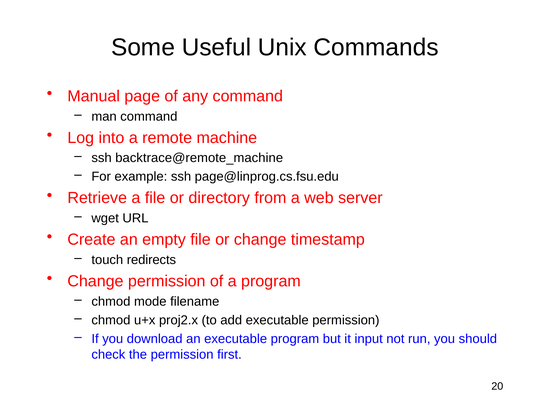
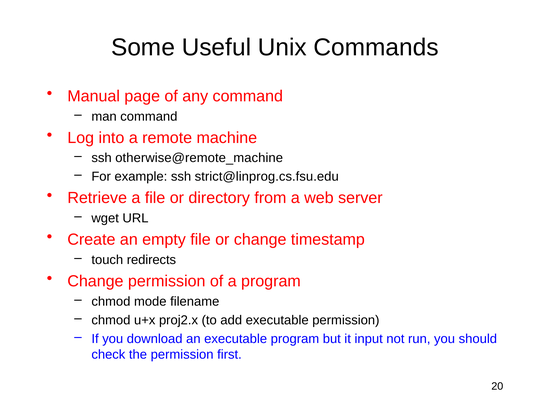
backtrace@remote_machine: backtrace@remote_machine -> otherwise@remote_machine (199, 158)
page@linprog.cs.fsu.edu: page@linprog.cs.fsu.edu -> strict@linprog.cs.fsu.edu (267, 176)
